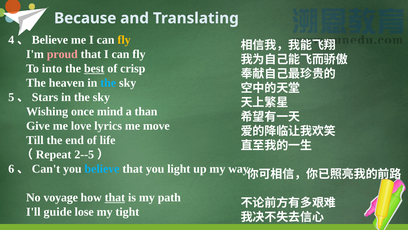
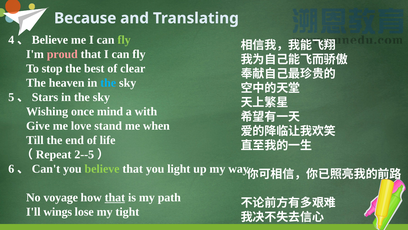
fly colour: yellow -> light green (124, 40)
into: into -> stop (52, 68)
best underline: present -> none (94, 68)
crisp: crisp -> clear (133, 68)
than: than -> with (146, 111)
lyrics: lyrics -> stand (108, 126)
move: move -> when (156, 126)
believe colour: light blue -> light green (102, 168)
guide: guide -> wings (58, 211)
